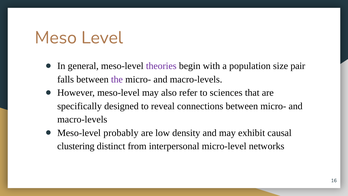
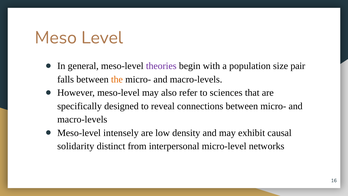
the colour: purple -> orange (117, 79)
probably: probably -> intensely (121, 133)
clustering: clustering -> solidarity (76, 146)
